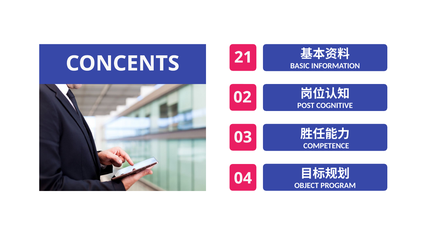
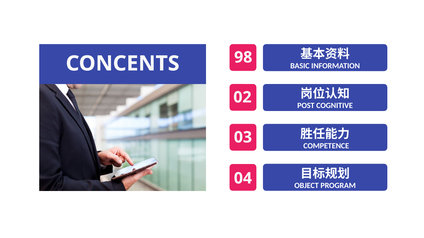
21: 21 -> 98 (243, 57)
